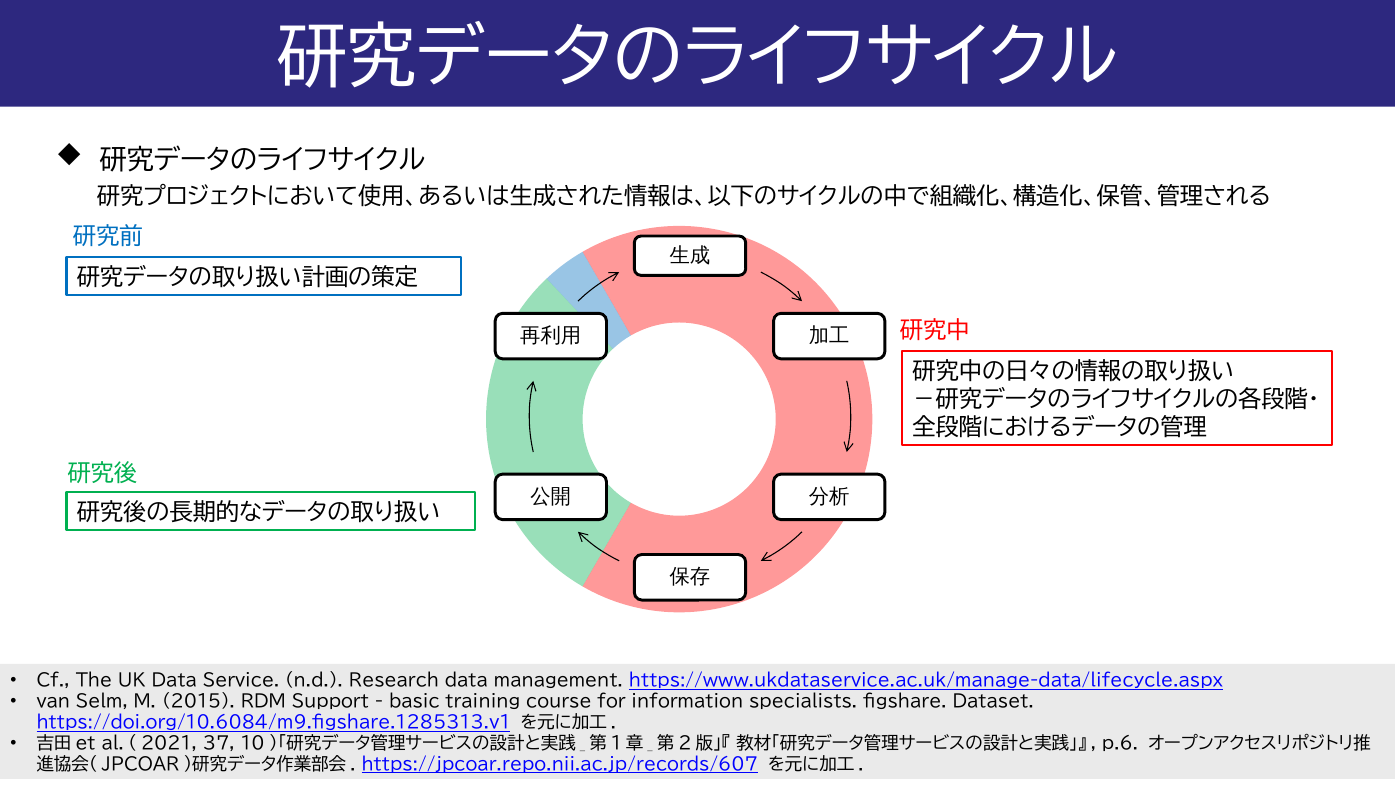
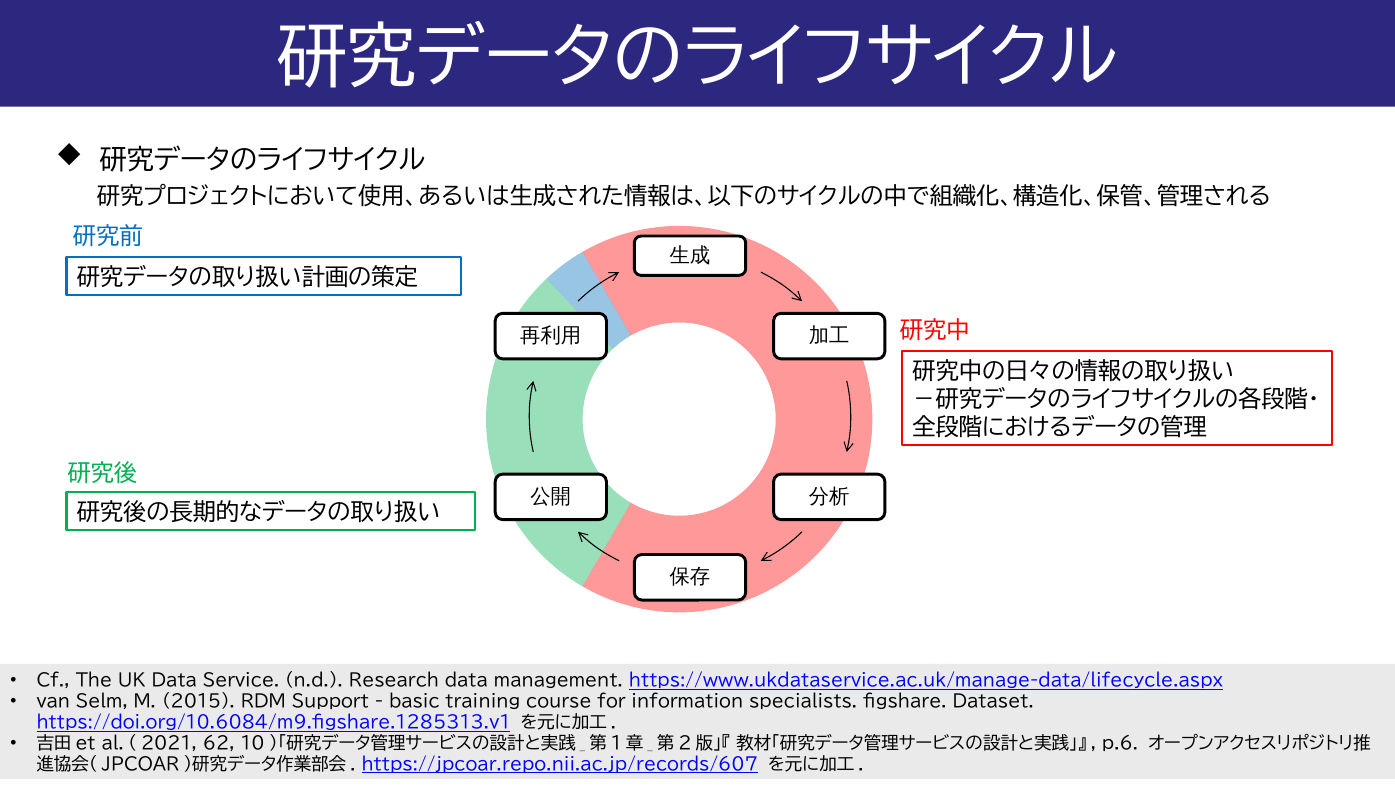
37: 37 -> 62 (219, 743)
